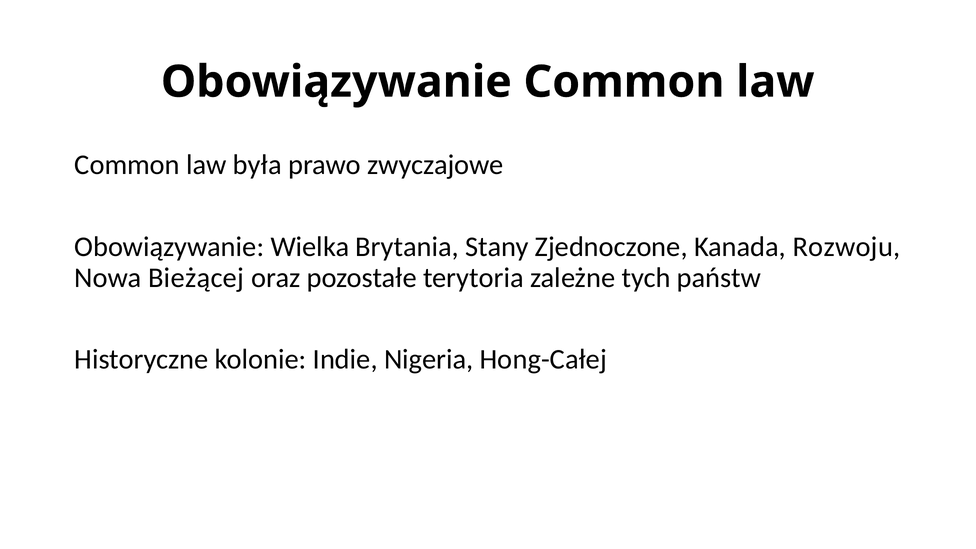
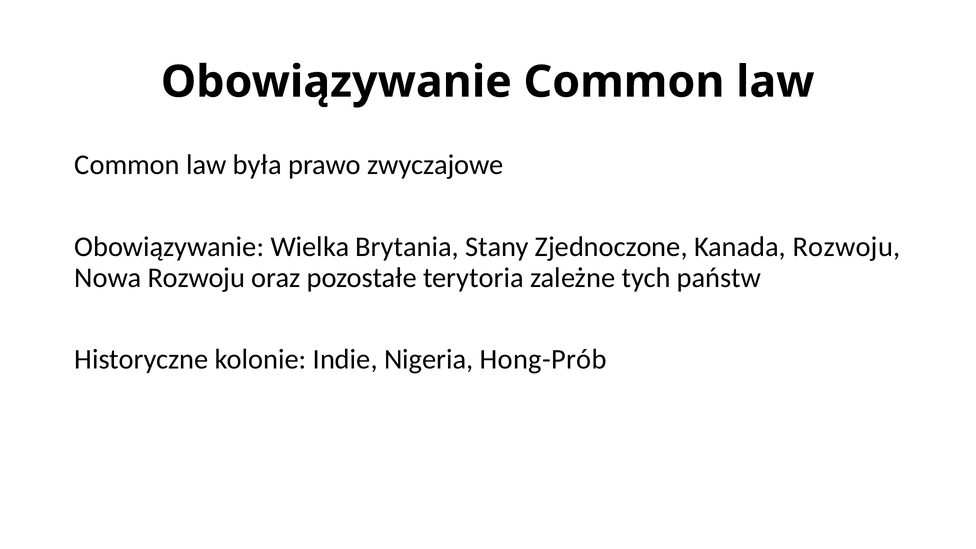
Nowa Bieżącej: Bieżącej -> Rozwoju (196, 278)
Hong-Całej: Hong-Całej -> Hong-Prób (543, 359)
